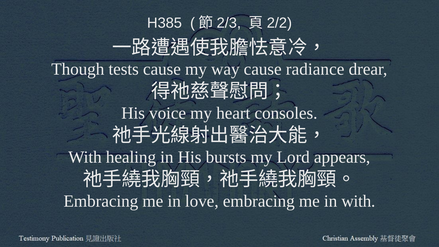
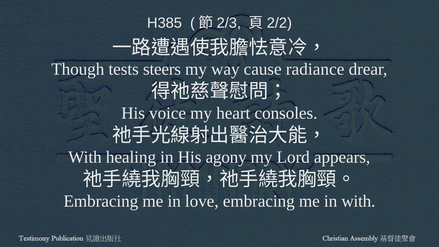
tests cause: cause -> steers (162, 69)
bursts: bursts -> agony (226, 157)
